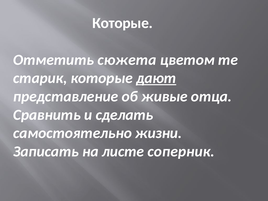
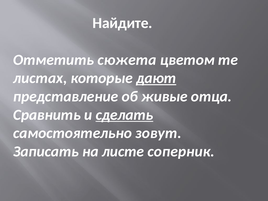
Которые: Которые -> Найдите (122, 23)
старик: старик -> листах (40, 78)
сделать underline: none -> present (124, 115)
жизни: жизни -> зовут (158, 133)
